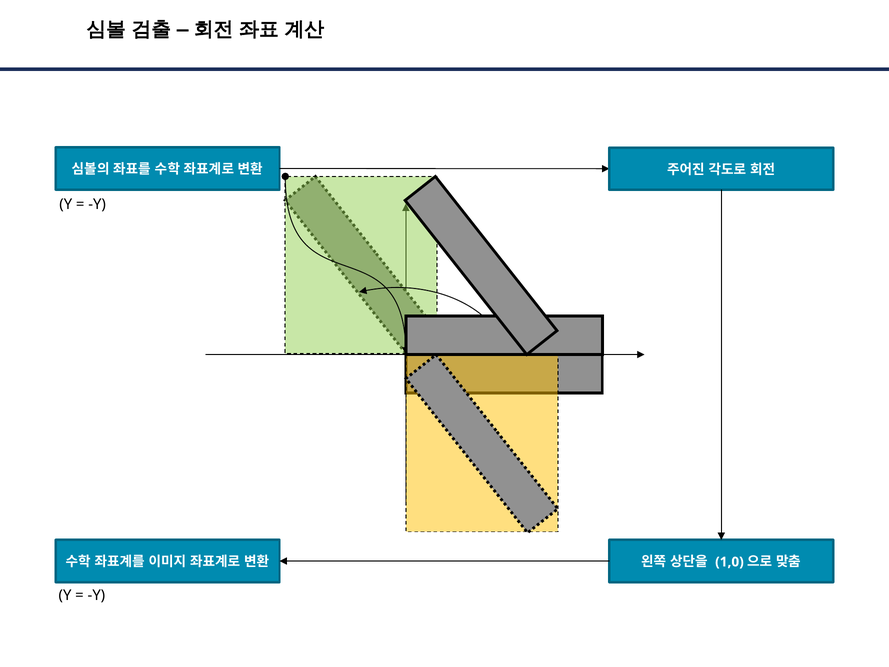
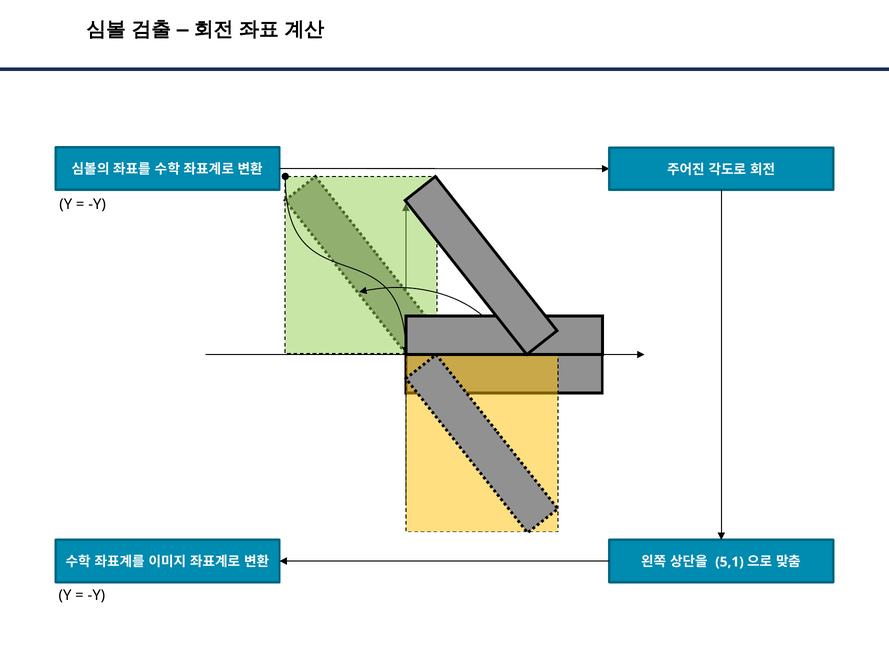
1,0: 1,0 -> 5,1 (729, 562)
